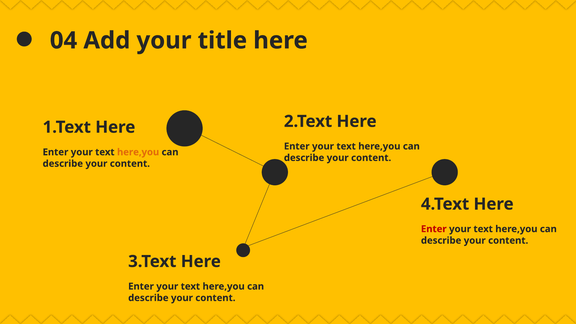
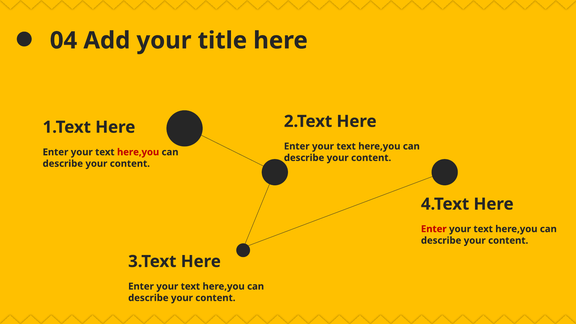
here,you colour: orange -> red (138, 152)
